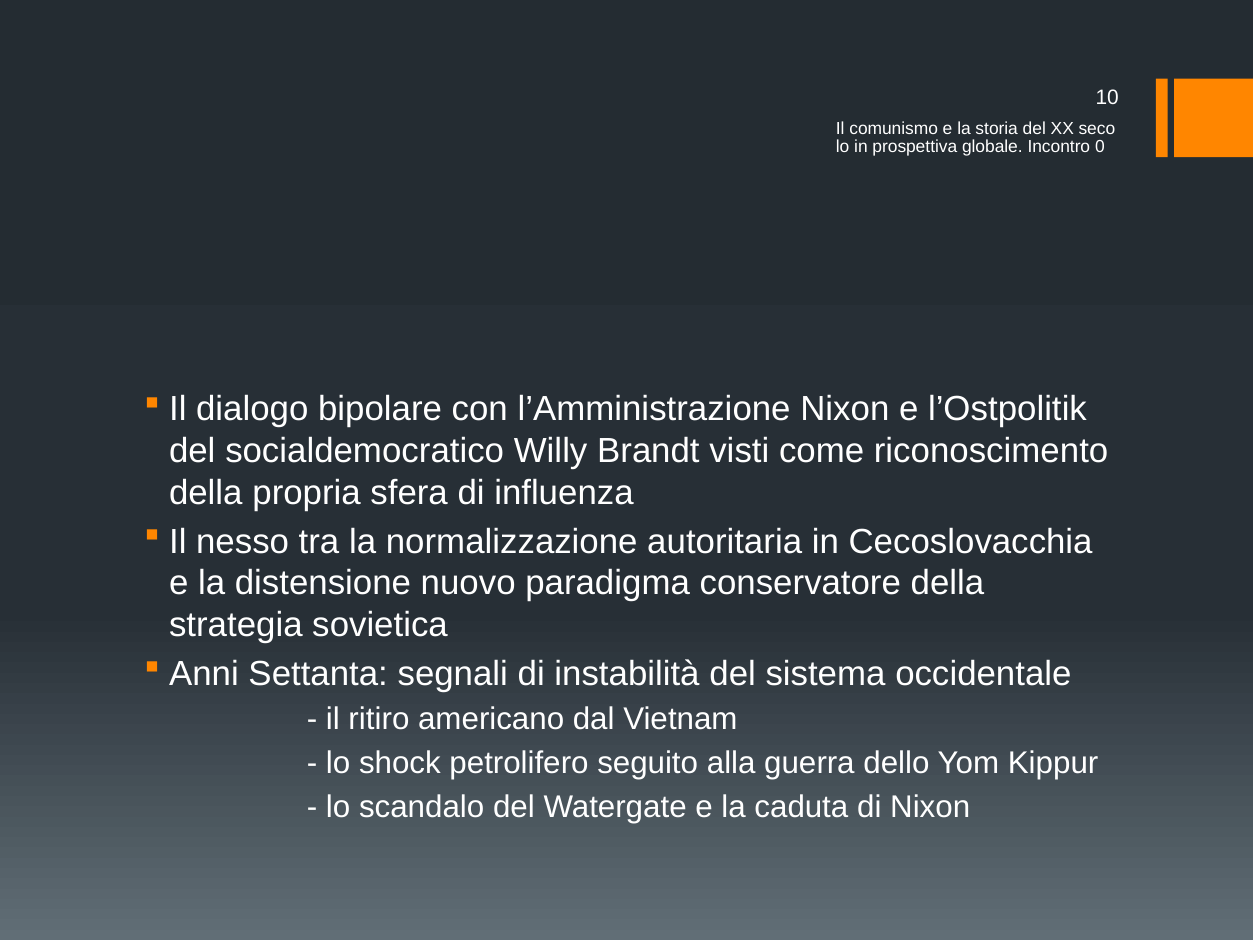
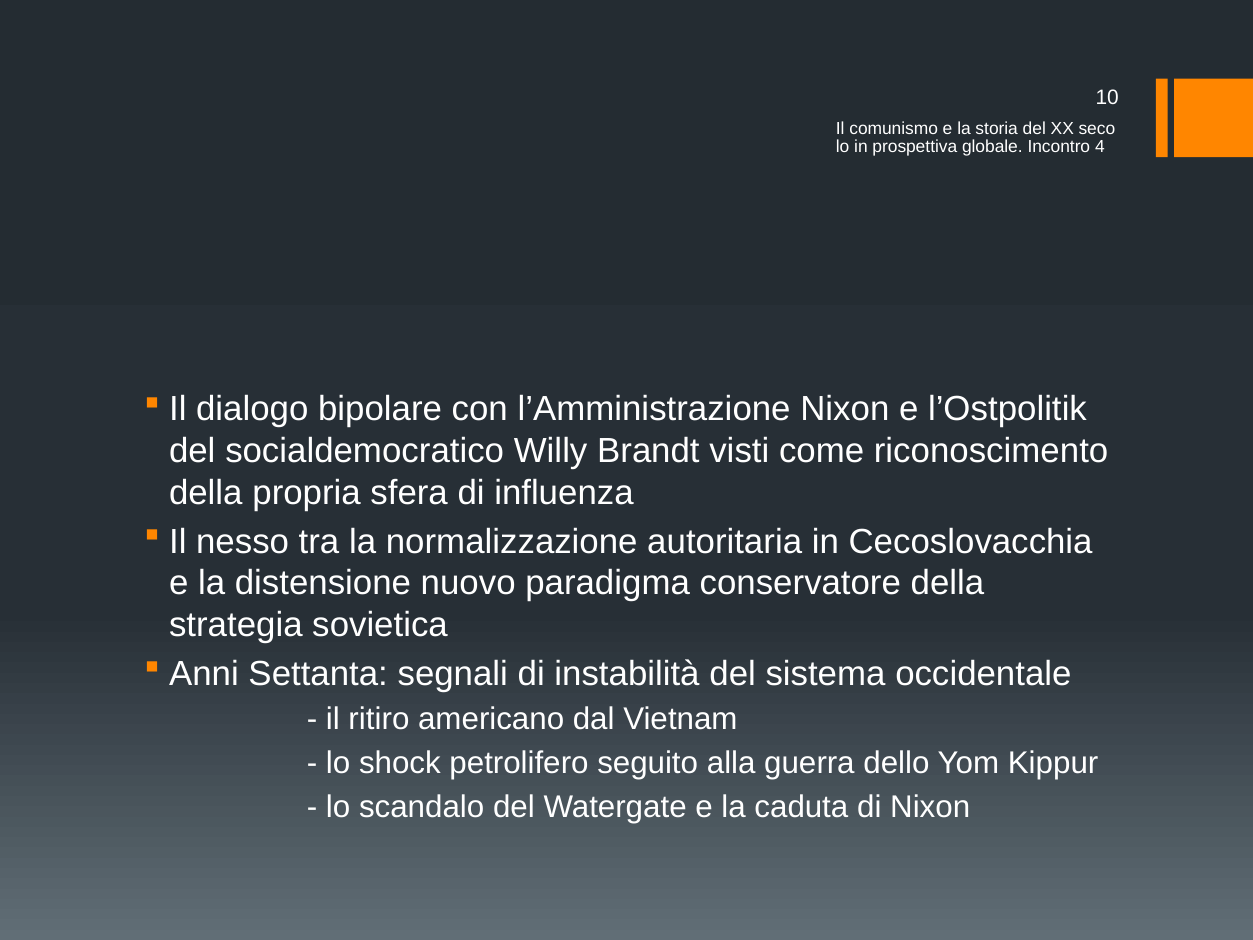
0: 0 -> 4 (1100, 146)
